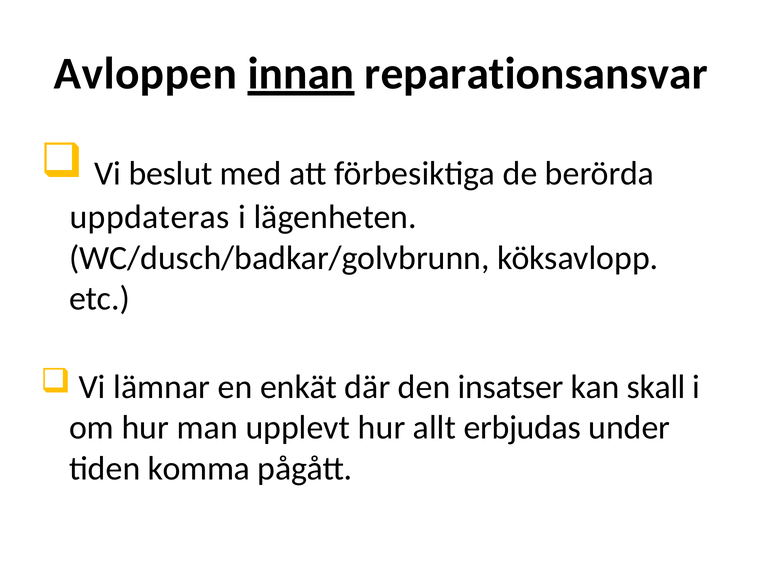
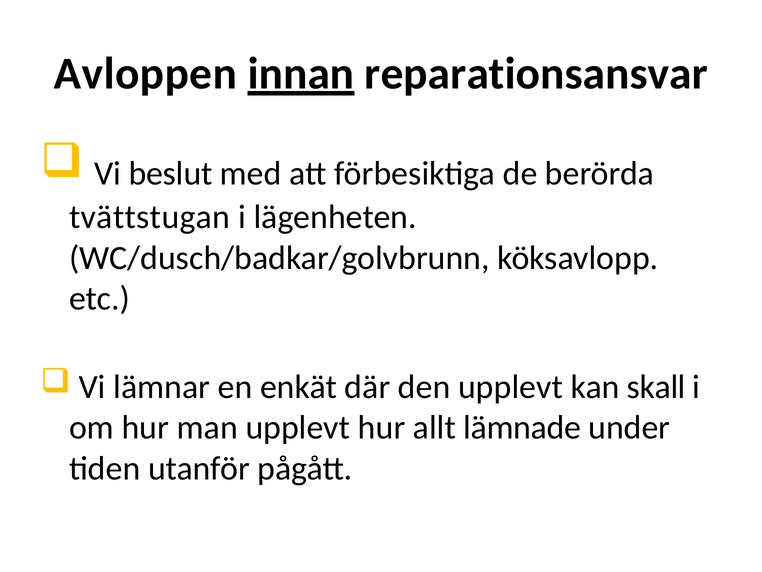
uppdateras: uppdateras -> tvättstugan (150, 217)
den insatser: insatser -> upplevt (511, 387)
erbjudas: erbjudas -> lämnade (522, 427)
komma: komma -> utanför (199, 468)
